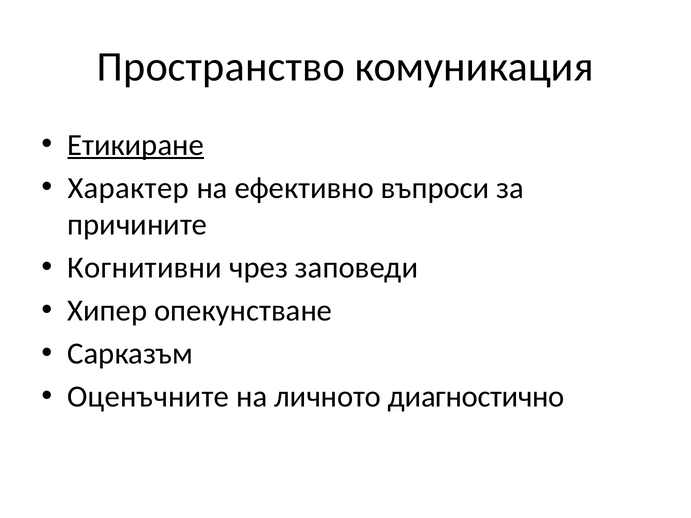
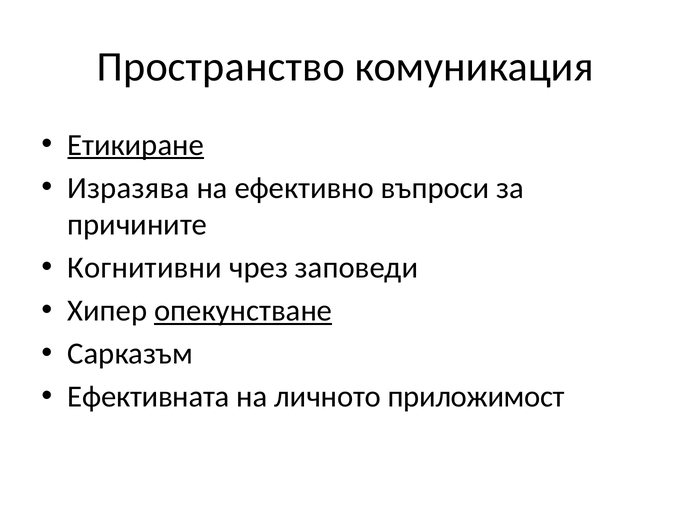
Характер: Характер -> Изразява (128, 188)
опекунстване underline: none -> present (243, 311)
Оценъчните: Оценъчните -> Ефективната (148, 397)
диагностично: диагностично -> приложимост (476, 397)
